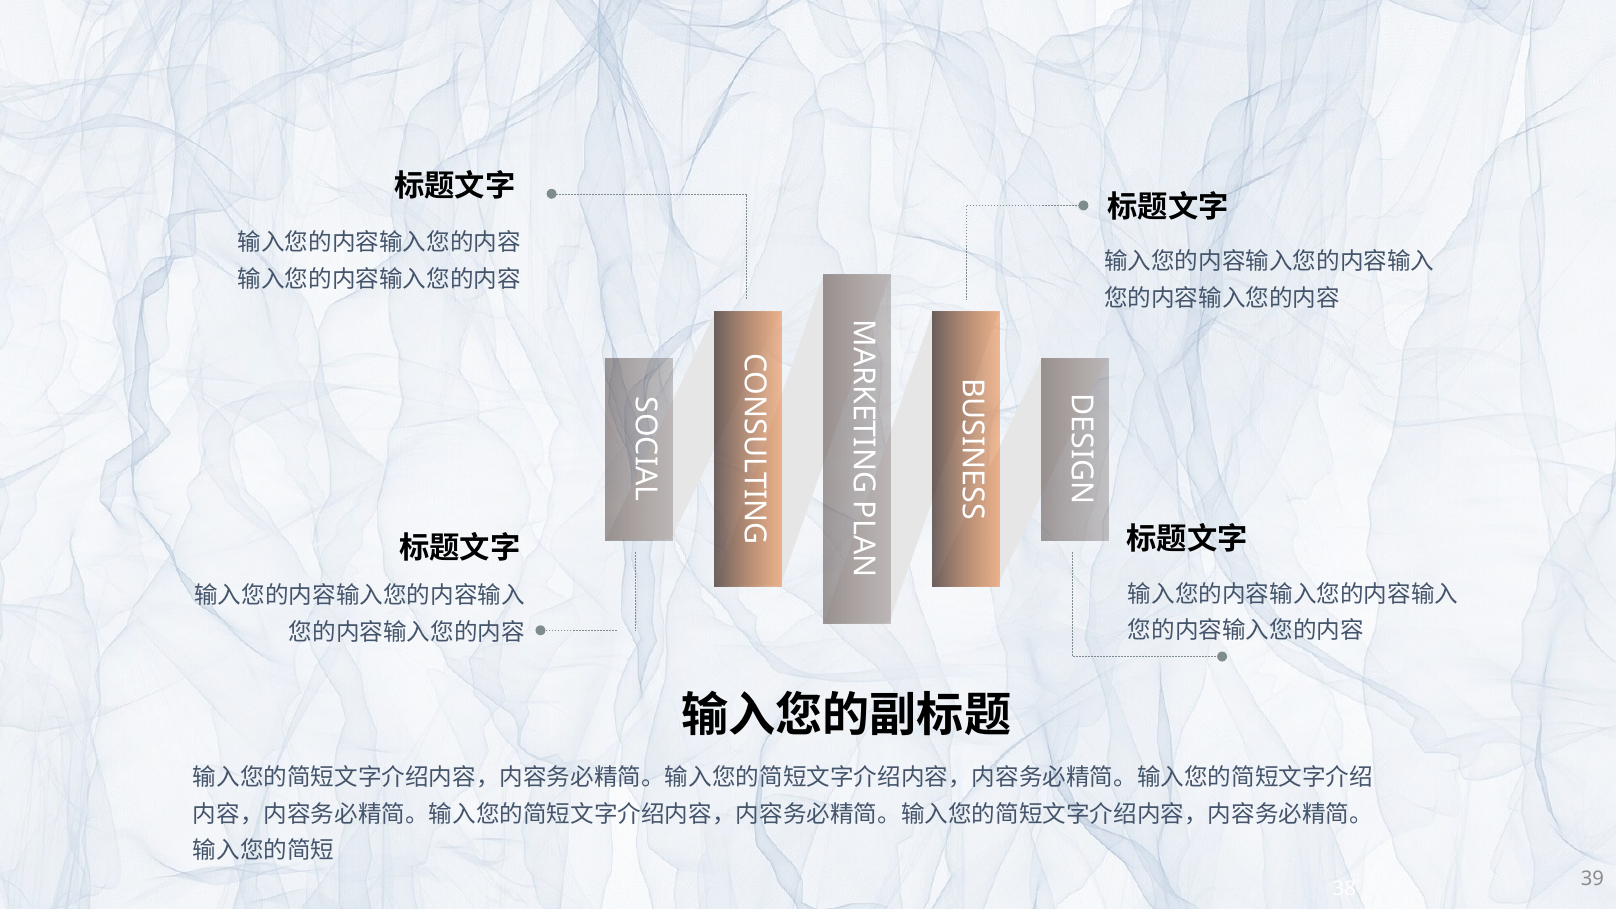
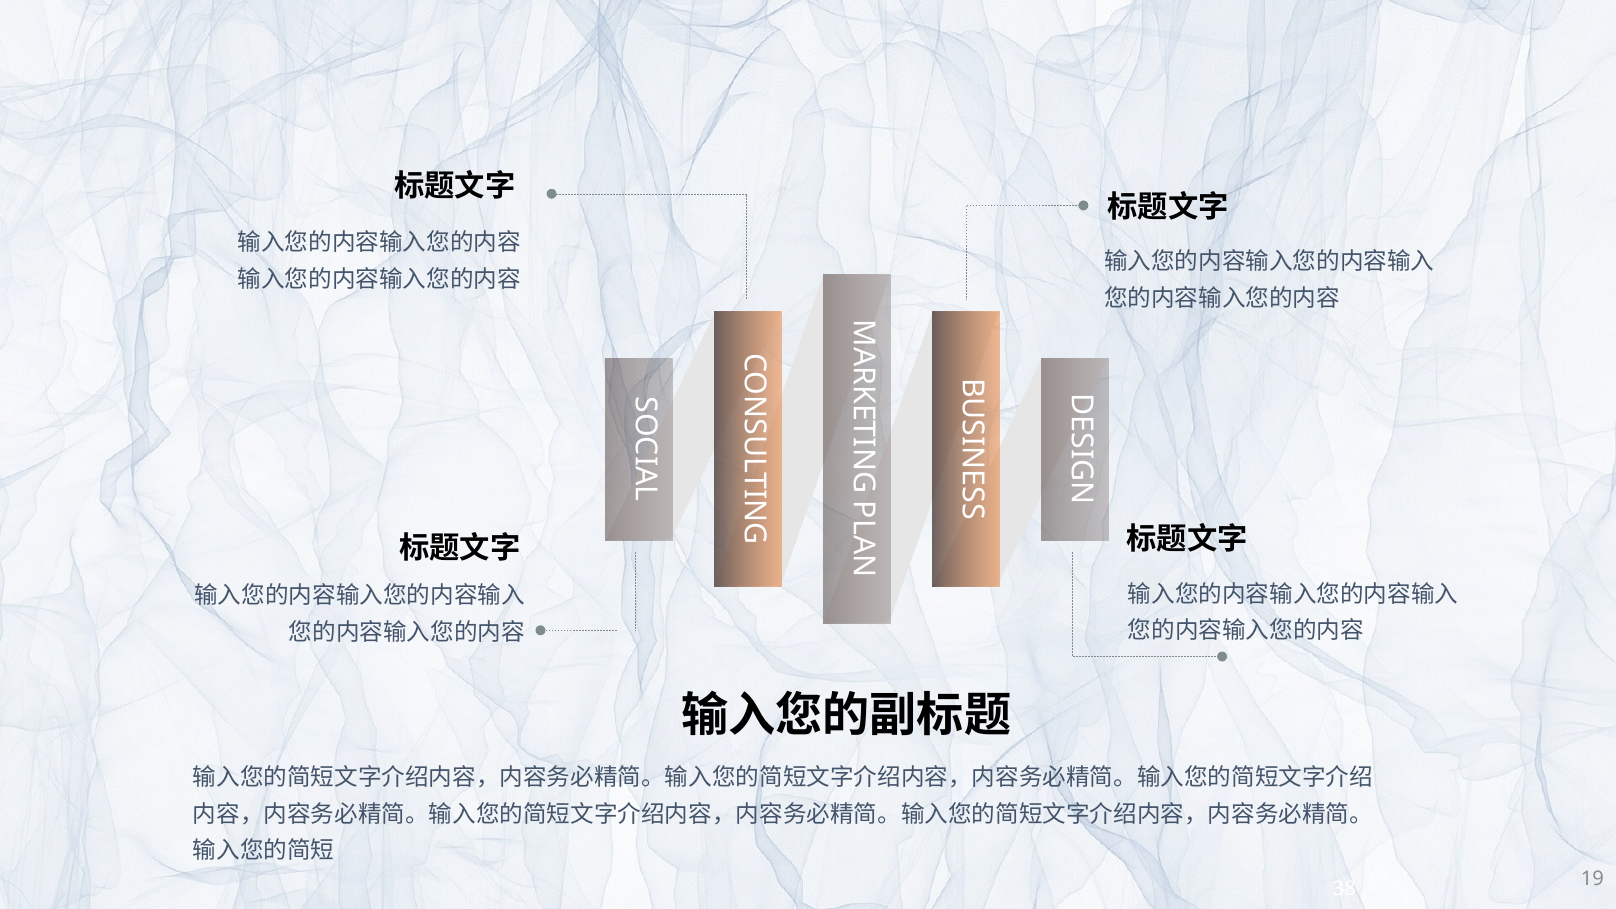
39: 39 -> 19 (1592, 879)
